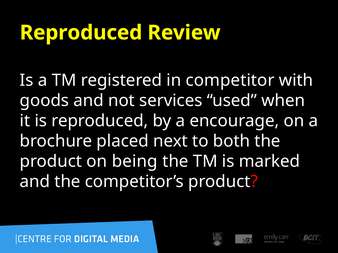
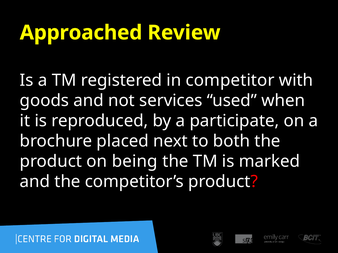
Reproduced: Reproduced -> Approached (81, 33)
encourage: encourage -> participate (234, 121)
